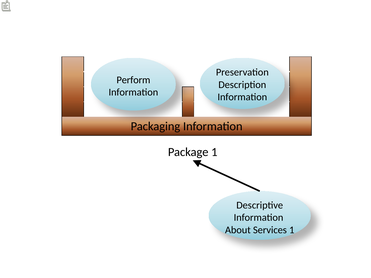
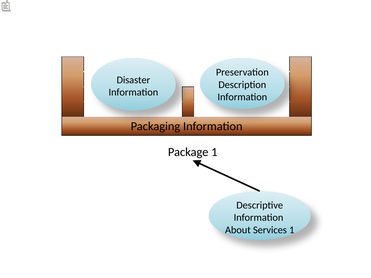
Perform: Perform -> Disaster (133, 80)
